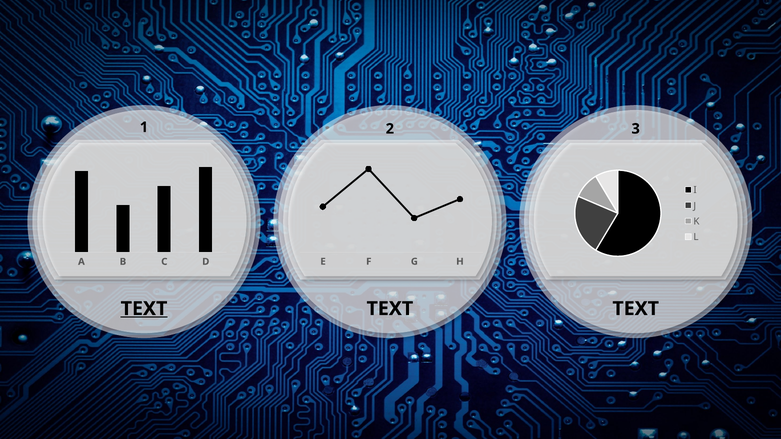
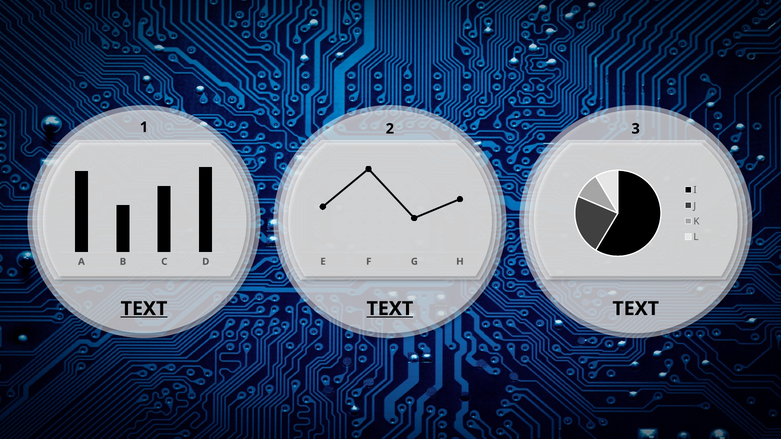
TEXT underline: none -> present (390, 309)
